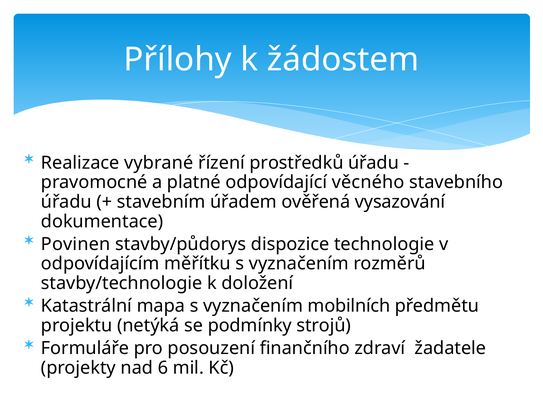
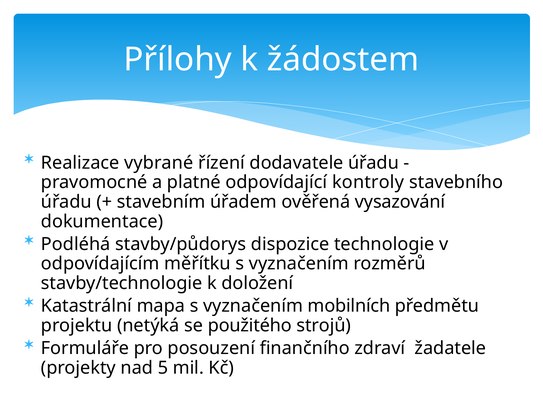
prostředků: prostředků -> dodavatele (297, 163)
věcného: věcného -> kontroly (368, 182)
Povinen: Povinen -> Podléhá (76, 244)
podmínky: podmínky -> použitého (250, 326)
6: 6 -> 5 (163, 368)
